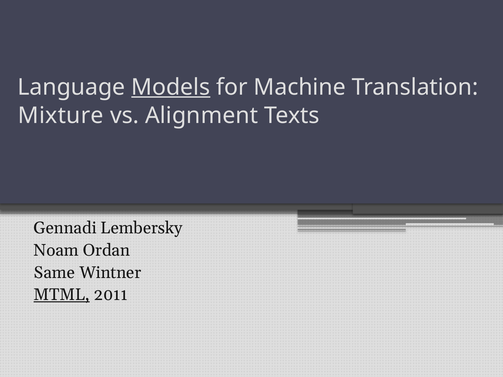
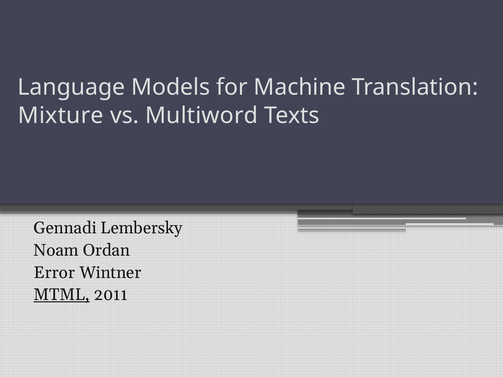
Models underline: present -> none (171, 87)
Alignment: Alignment -> Multiword (202, 115)
Same: Same -> Error (54, 273)
